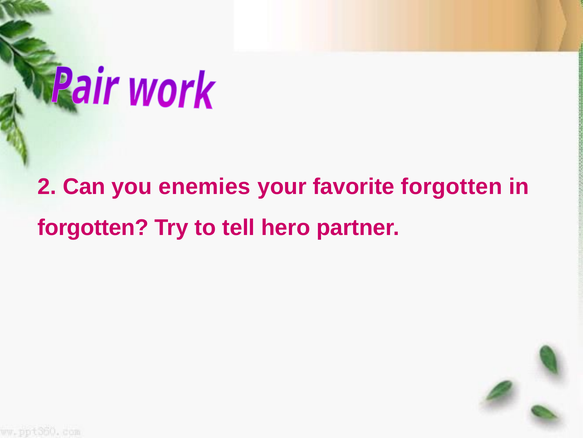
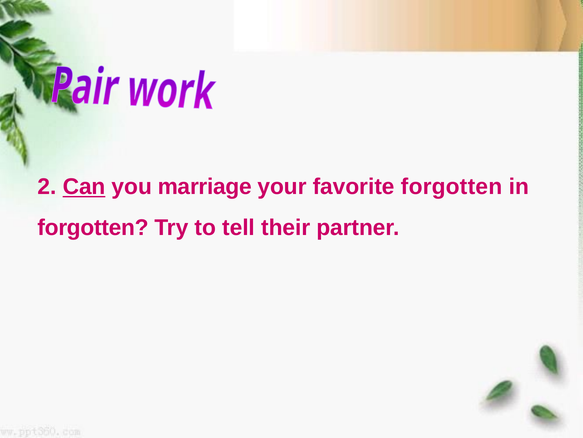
Can underline: none -> present (84, 187)
enemies: enemies -> marriage (205, 187)
hero: hero -> their (286, 227)
